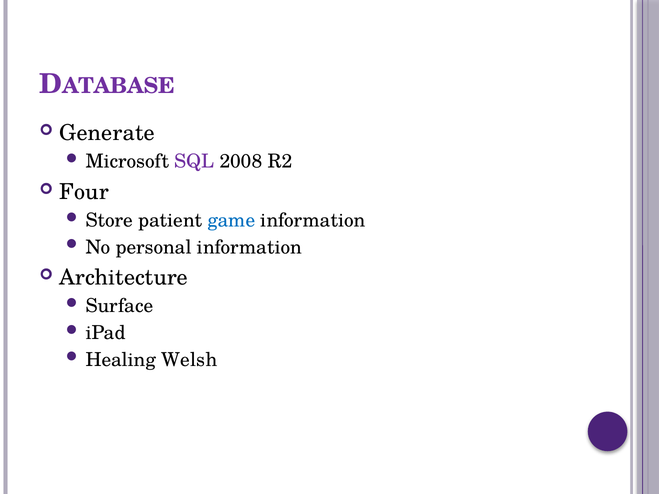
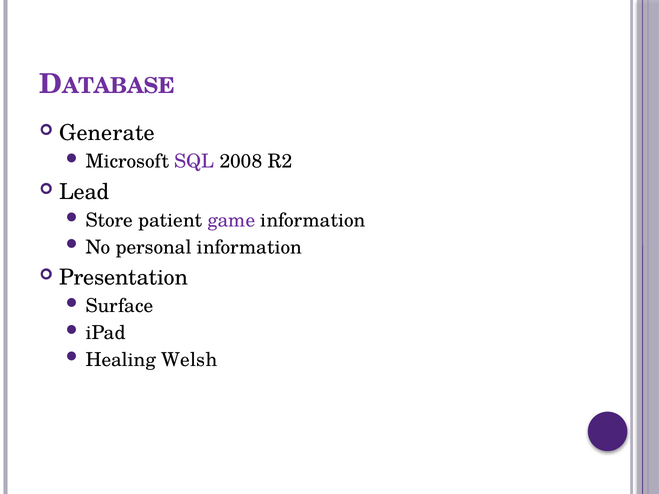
Four: Four -> Lead (84, 192)
game colour: blue -> purple (231, 220)
Architecture: Architecture -> Presentation (124, 278)
